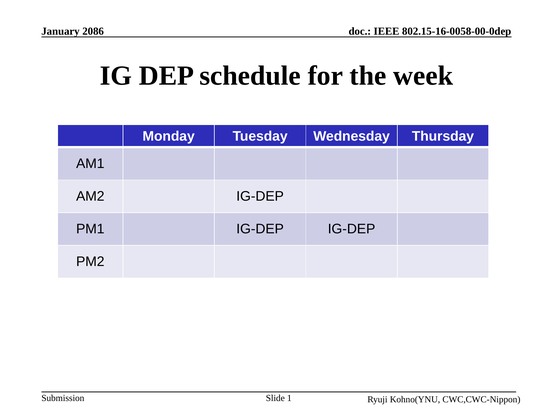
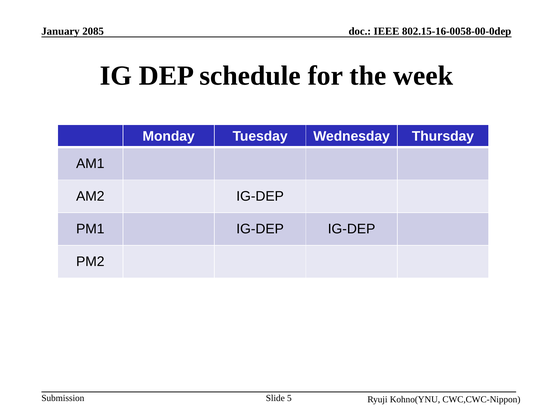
2086: 2086 -> 2085 (93, 31)
1: 1 -> 5 (289, 398)
